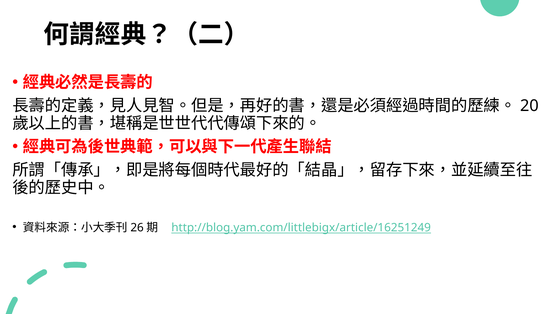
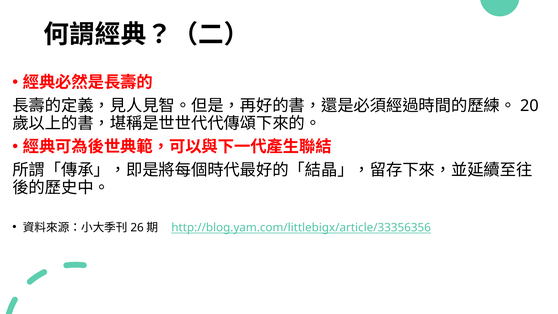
http://blog.yam.com/littlebigx/article/16251249: http://blog.yam.com/littlebigx/article/16251249 -> http://blog.yam.com/littlebigx/article/33356356 (301, 228)
